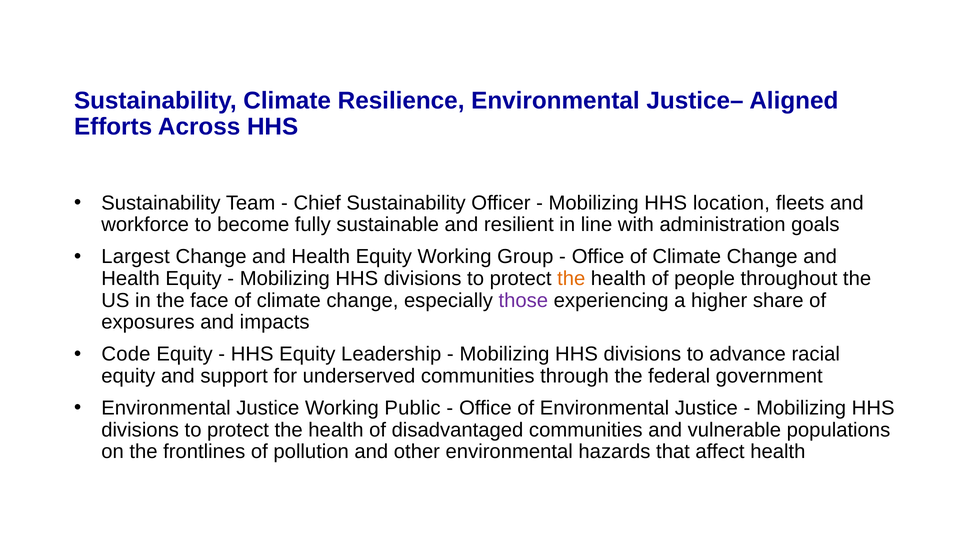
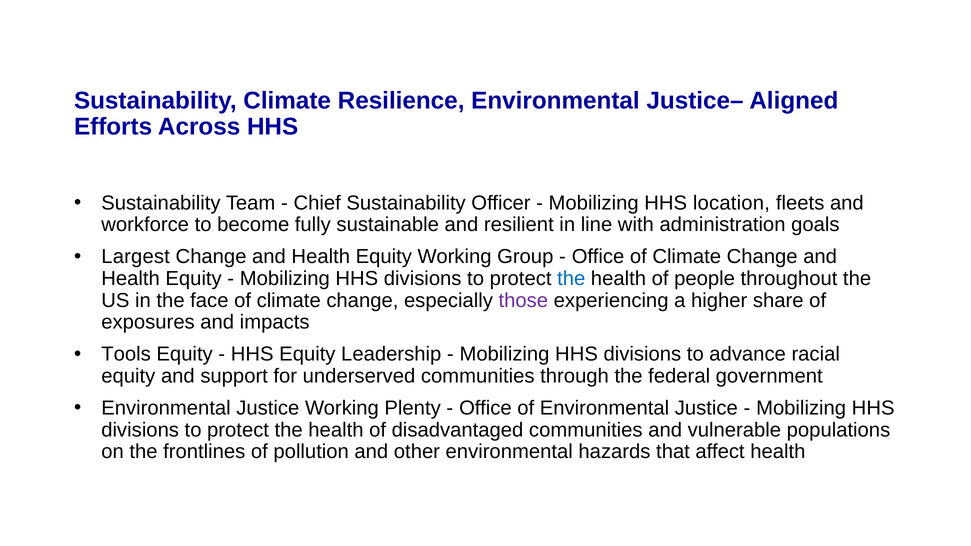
the colour: orange -> blue (571, 279)
Code: Code -> Tools (126, 354)
Public: Public -> Plenty (413, 408)
